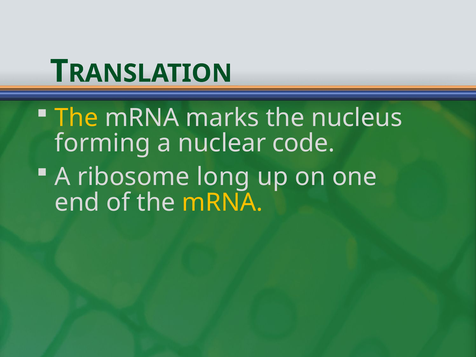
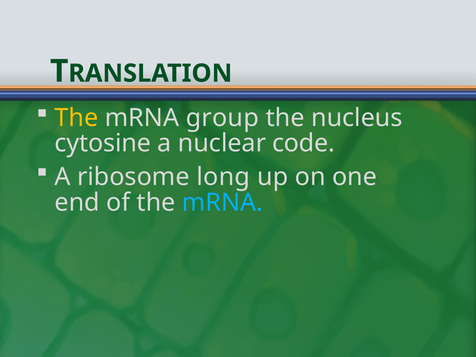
marks: marks -> group (222, 118)
forming: forming -> cytosine (103, 143)
mRNA colour: yellow -> light blue (222, 203)
